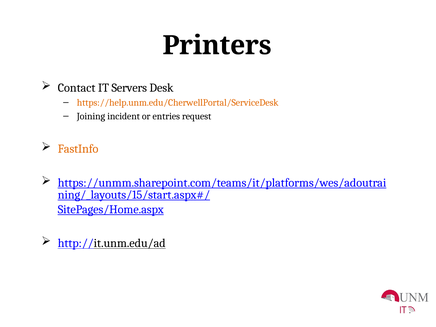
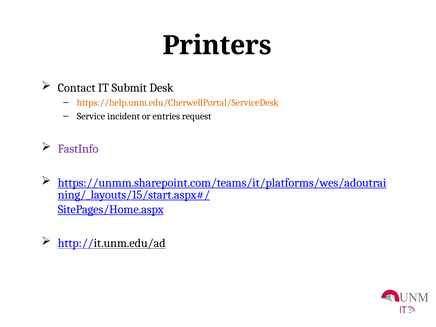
Servers: Servers -> Submit (129, 88)
Joining: Joining -> Service (91, 116)
FastInfo colour: orange -> purple (78, 149)
